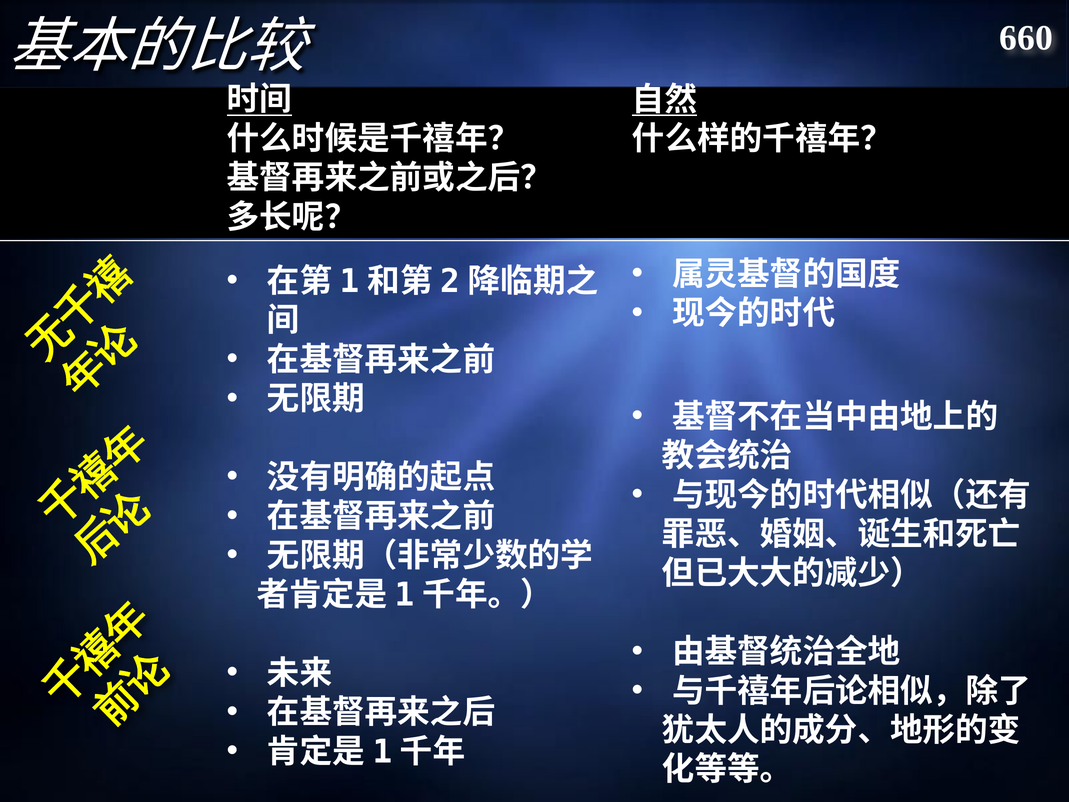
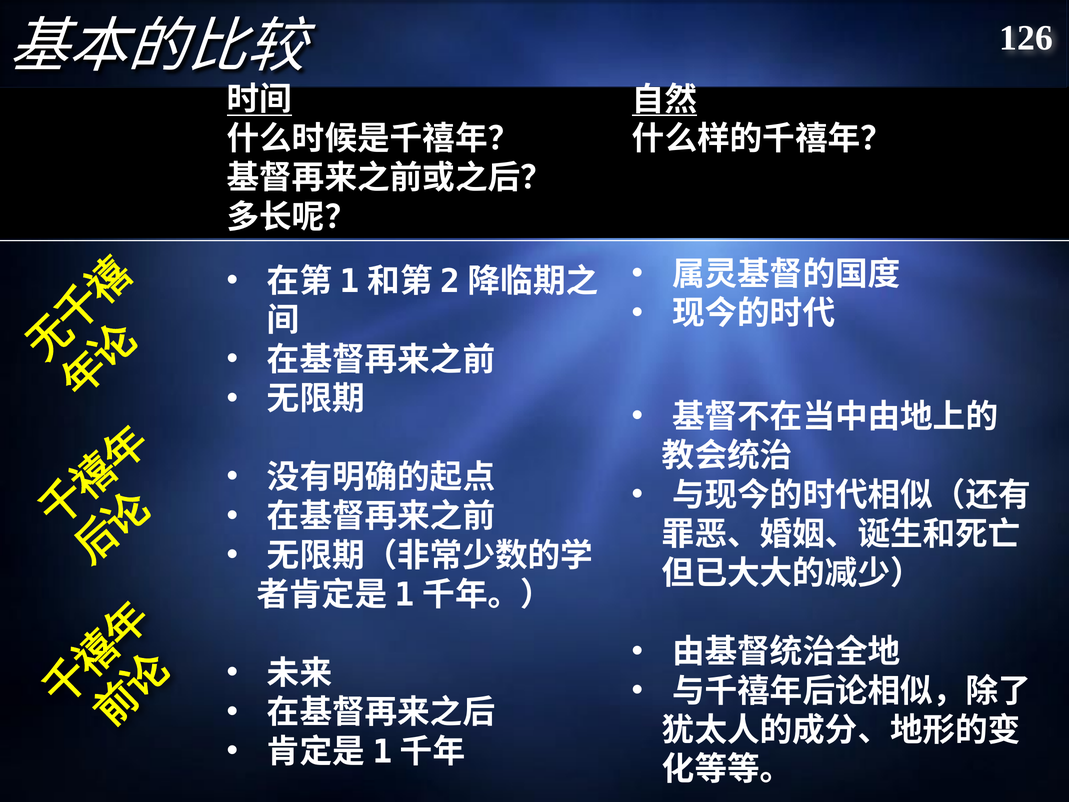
660: 660 -> 126 (1026, 38)
